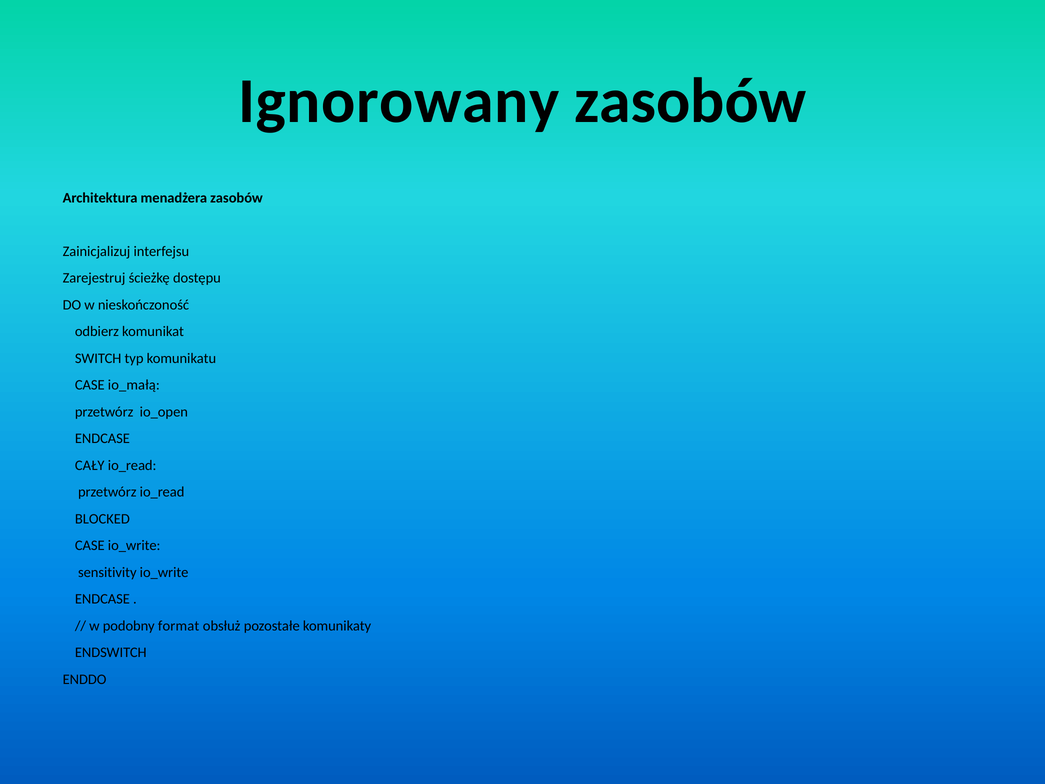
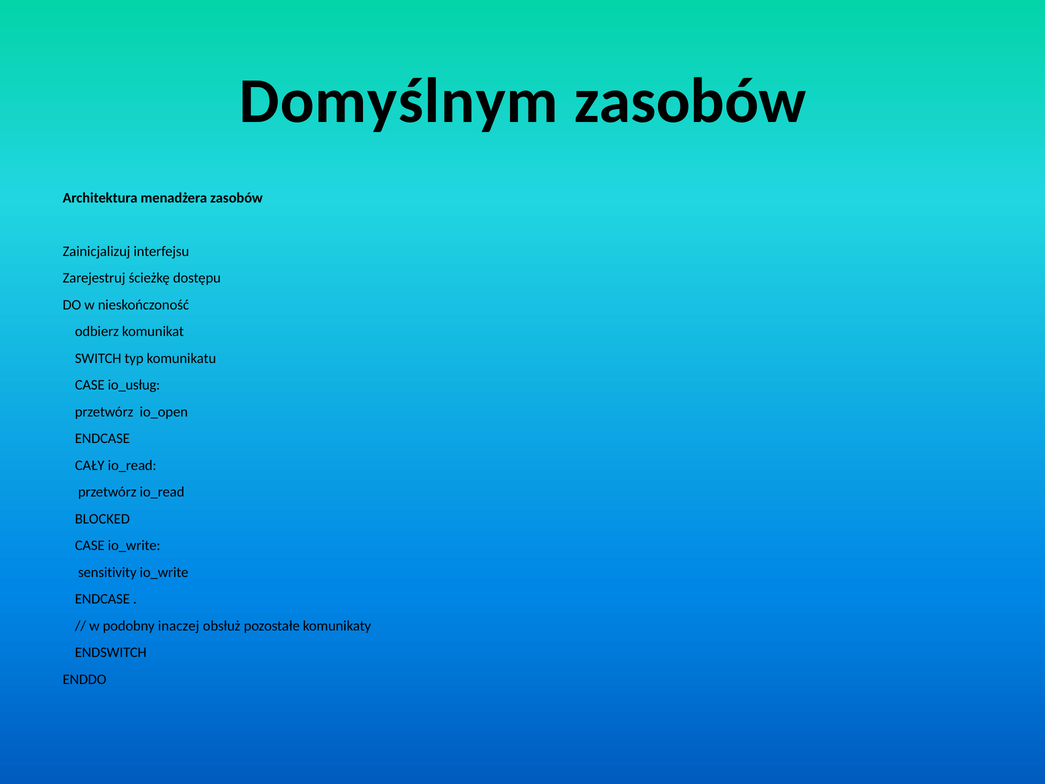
Ignorowany: Ignorowany -> Domyślnym (399, 101)
io_małą: io_małą -> io_usług (134, 385)
format: format -> inaczej (179, 626)
